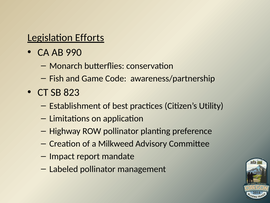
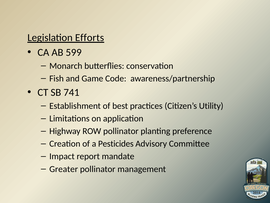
990: 990 -> 599 (74, 52)
823: 823 -> 741 (71, 92)
Milkweed: Milkweed -> Pesticides (116, 143)
Labeled: Labeled -> Greater (64, 169)
